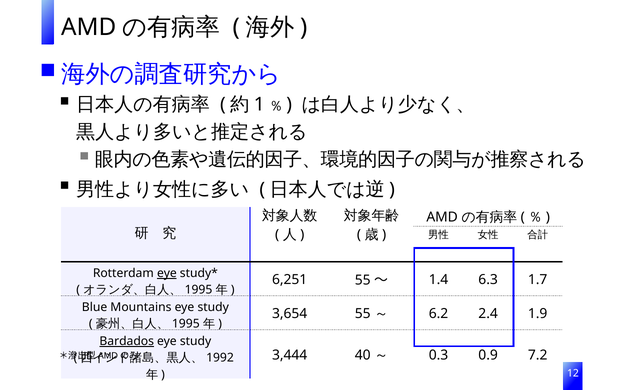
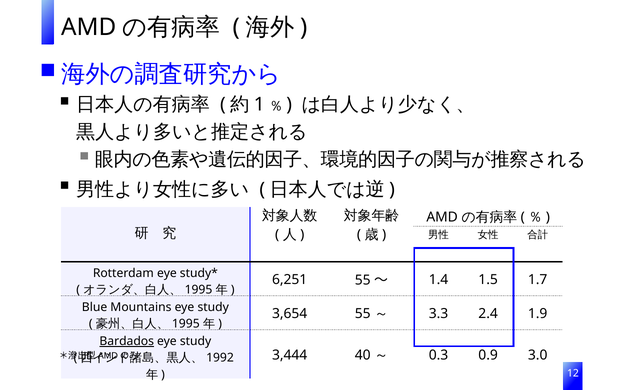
eye underline: present -> none (167, 273)
6.3: 6.3 -> 1.5 (488, 280)
6.2: 6.2 -> 3.3 (439, 314)
7.2: 7.2 -> 3.0 (538, 355)
